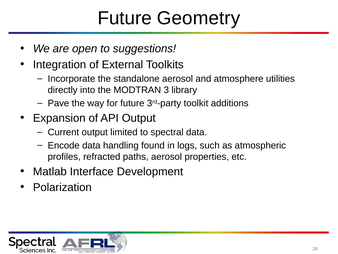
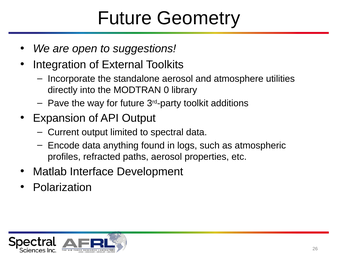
3: 3 -> 0 (166, 90)
handling: handling -> anything (121, 145)
